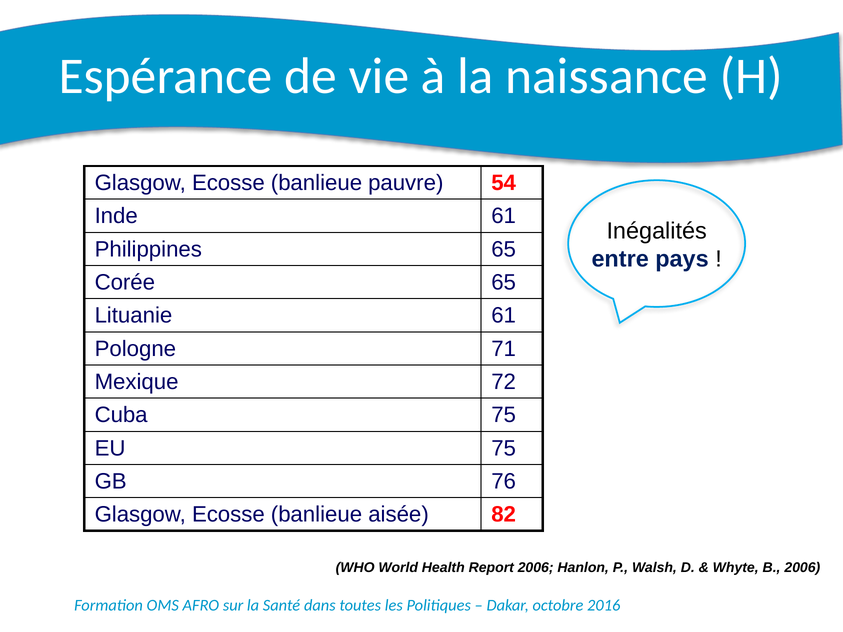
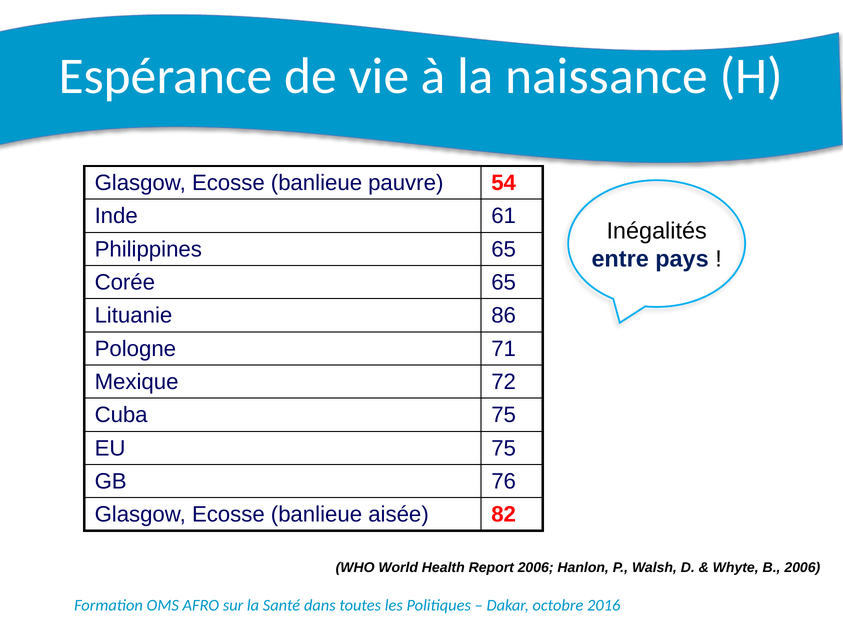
Lituanie 61: 61 -> 86 (504, 316)
